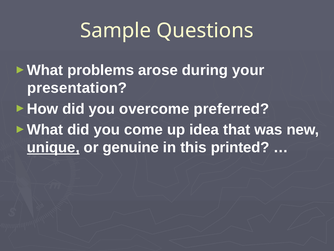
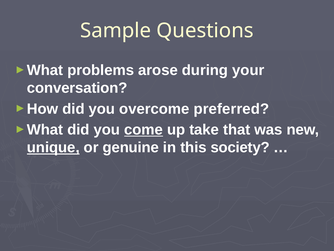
presentation: presentation -> conversation (77, 88)
come underline: none -> present (144, 129)
idea: idea -> take (204, 129)
printed: printed -> society (240, 147)
